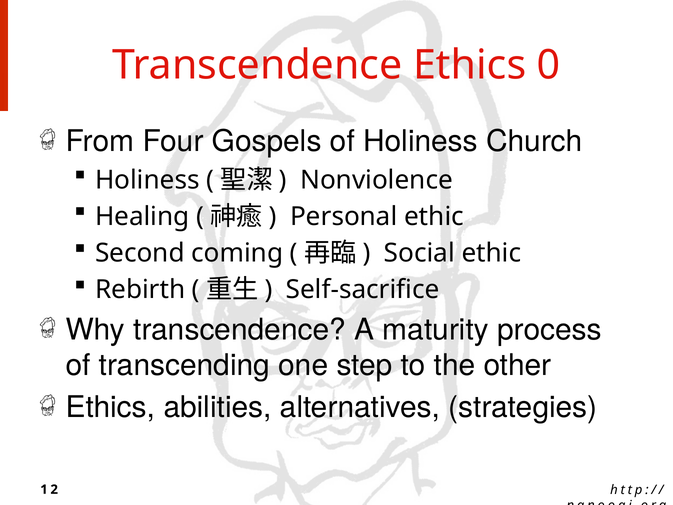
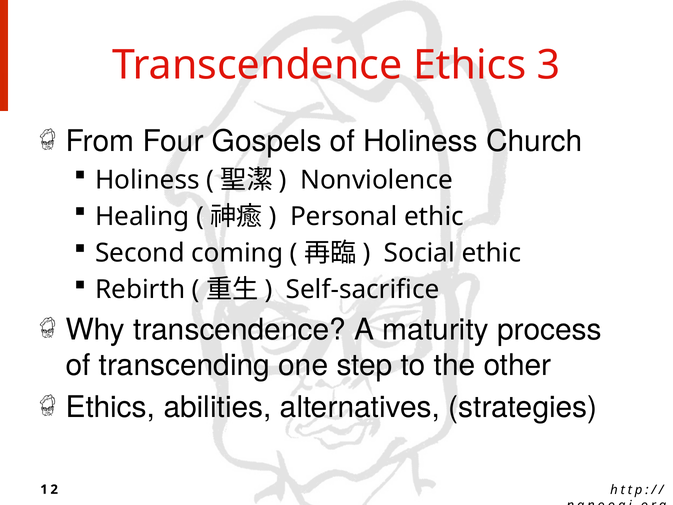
0: 0 -> 3 (549, 65)
